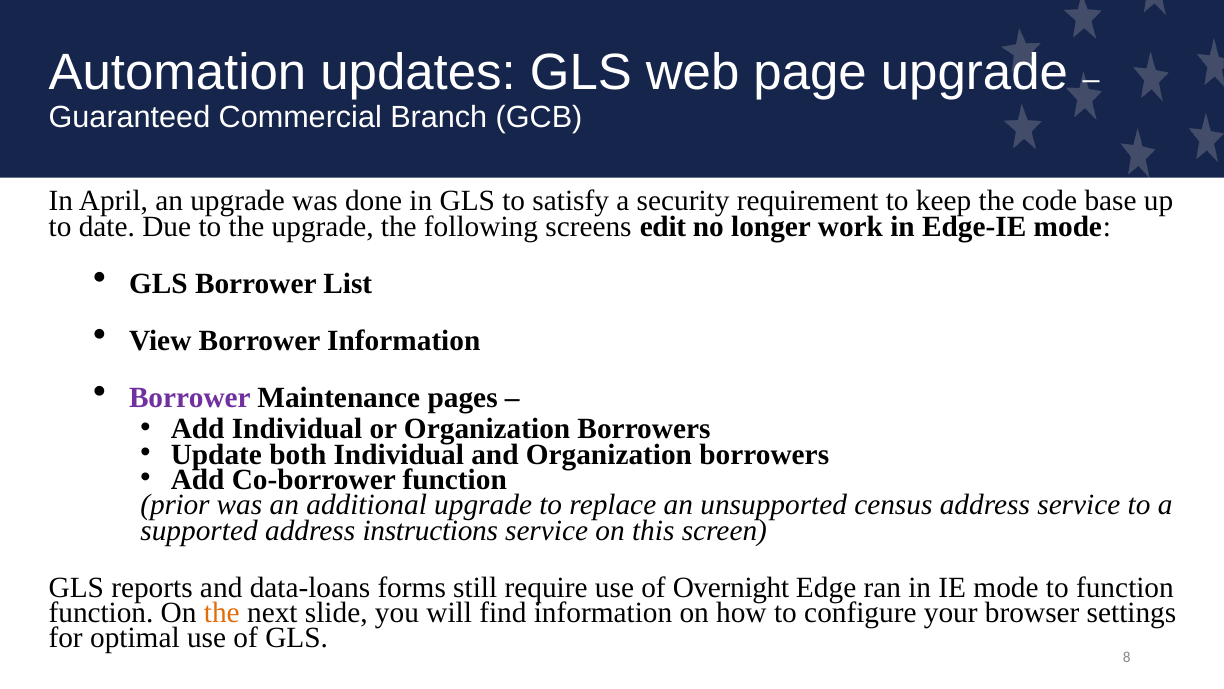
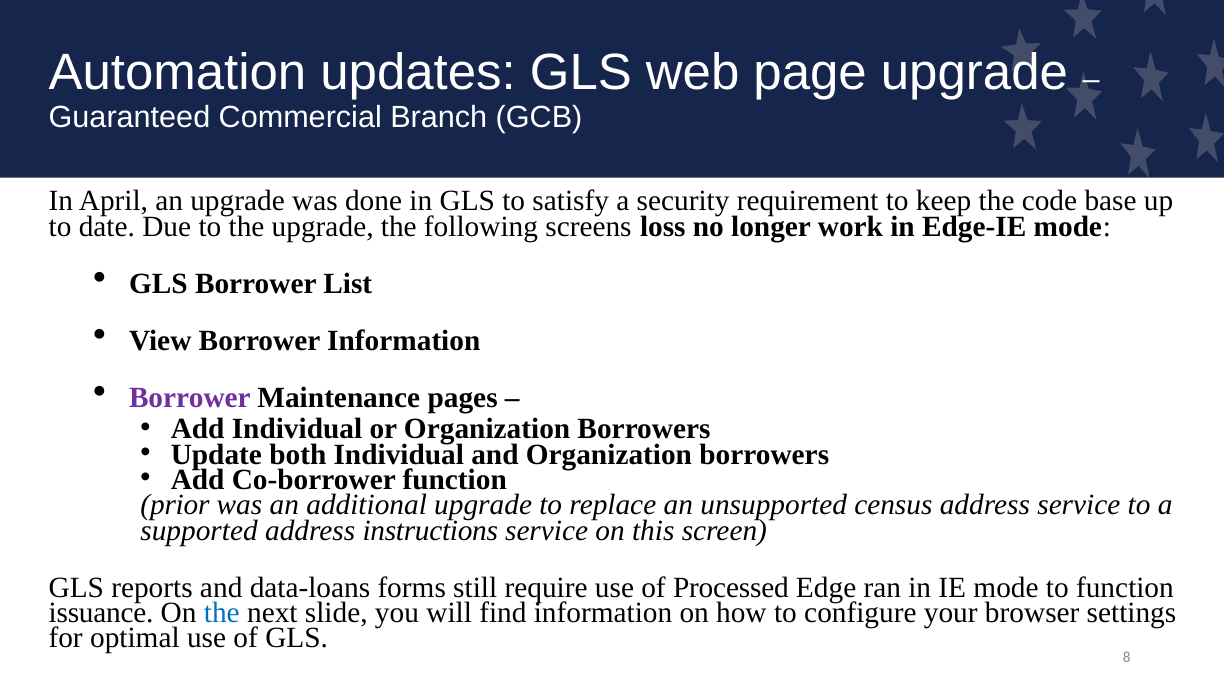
edit: edit -> loss (663, 226)
Overnight: Overnight -> Processed (731, 587)
function: function -> issuance (101, 612)
the colour: orange -> blue (222, 612)
